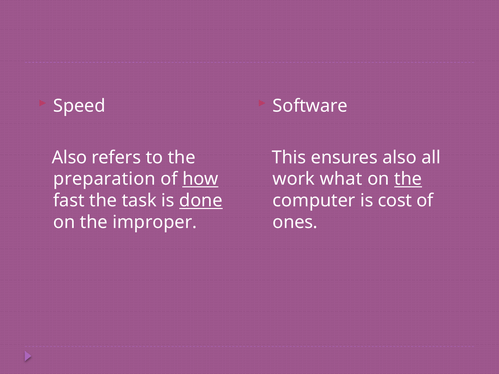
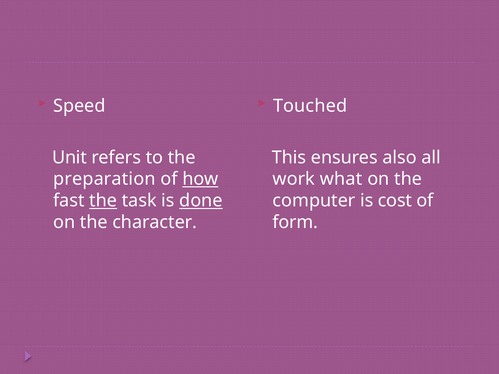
Software: Software -> Touched (310, 106)
Also: Also -> Unit (70, 158)
the underline: present -> none (408, 179)
the underline: none -> present (103, 201)
improper: improper -> character (155, 222)
ones: ones -> form (295, 222)
